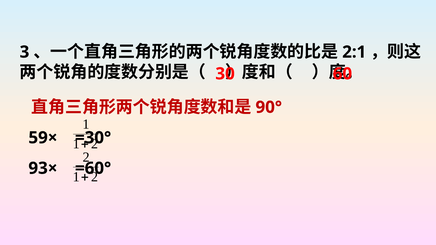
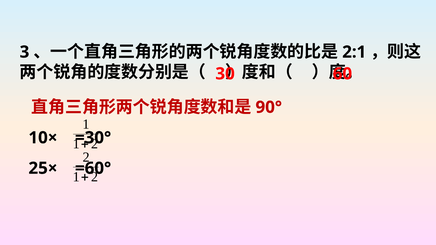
59×: 59× -> 10× (43, 138)
93×: 93× -> 25× (43, 168)
